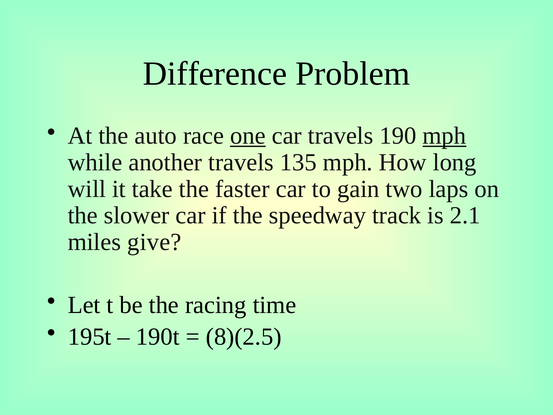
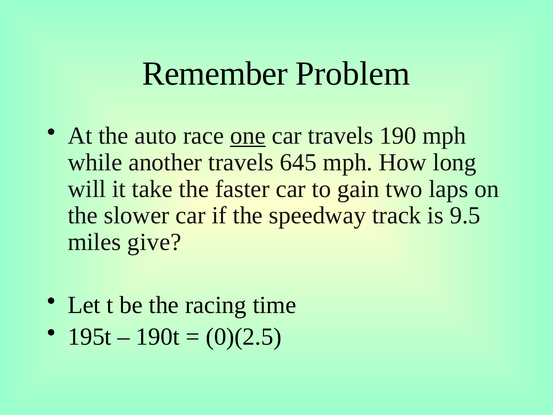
Difference: Difference -> Remember (215, 74)
mph underline: present -> none (444, 136)
135: 135 -> 645 (298, 162)
2.1: 2.1 -> 9.5 (465, 215)
8)(2.5: 8)(2.5 -> 0)(2.5 (244, 336)
